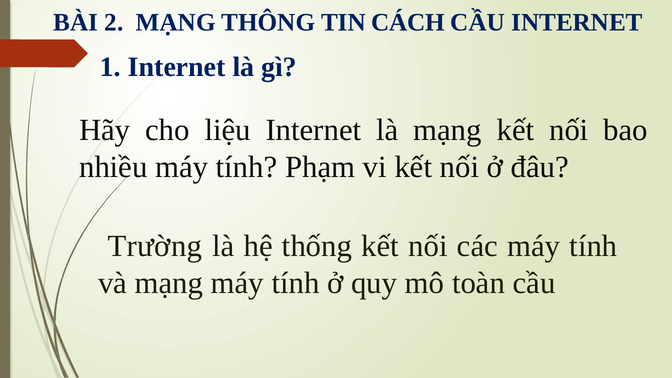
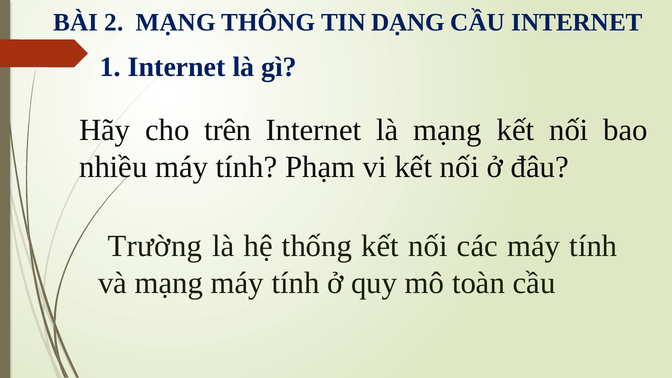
CÁCH: CÁCH -> DẠNG (408, 22)
liệu: liệu -> trên (228, 130)
